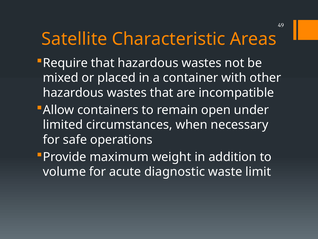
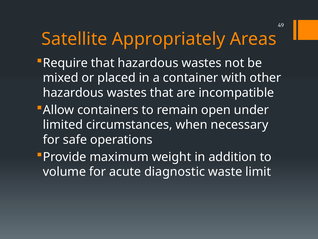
Characteristic: Characteristic -> Appropriately (169, 39)
